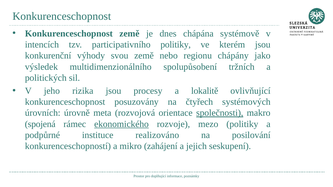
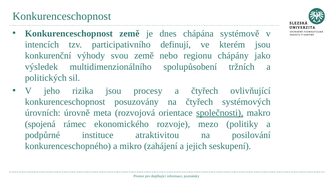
participativního politiky: politiky -> definují (176, 45)
a lokalitě: lokalitě -> čtyřech (205, 91)
ekonomického underline: present -> none (121, 124)
realizováno: realizováno -> atraktivitou (157, 135)
konkurenceschopností: konkurenceschopností -> konkurenceschopného (68, 146)
